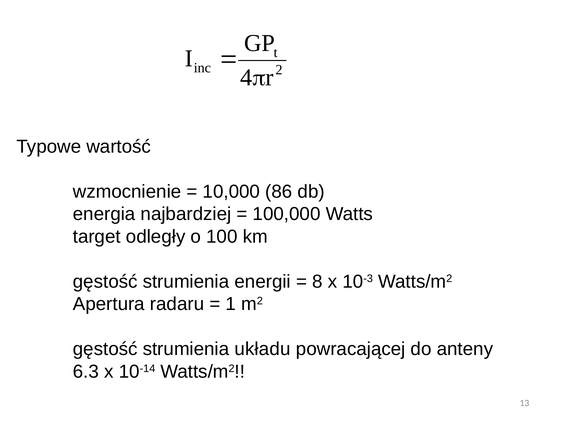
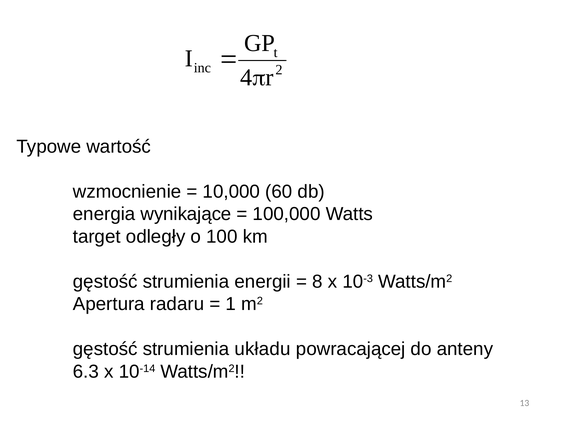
86: 86 -> 60 (279, 192)
najbardziej: najbardziej -> wynikające (186, 214)
